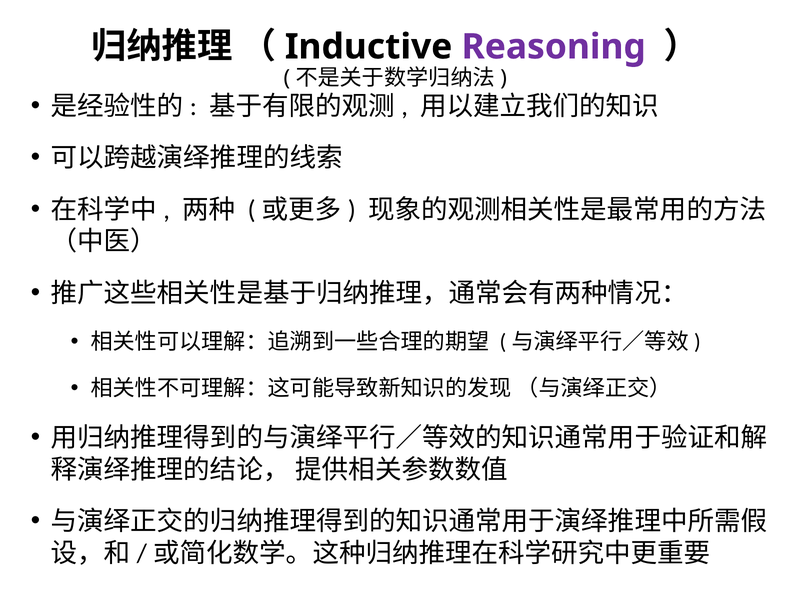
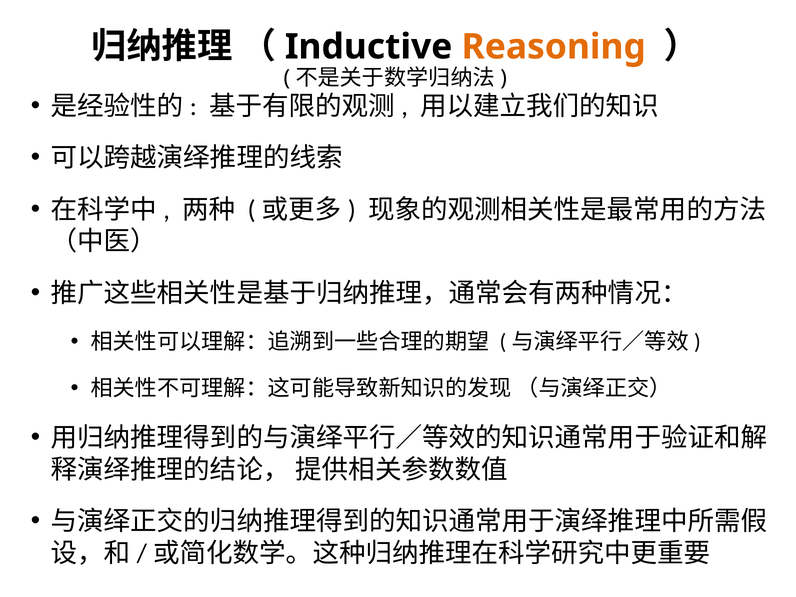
Reasoning colour: purple -> orange (554, 47)
